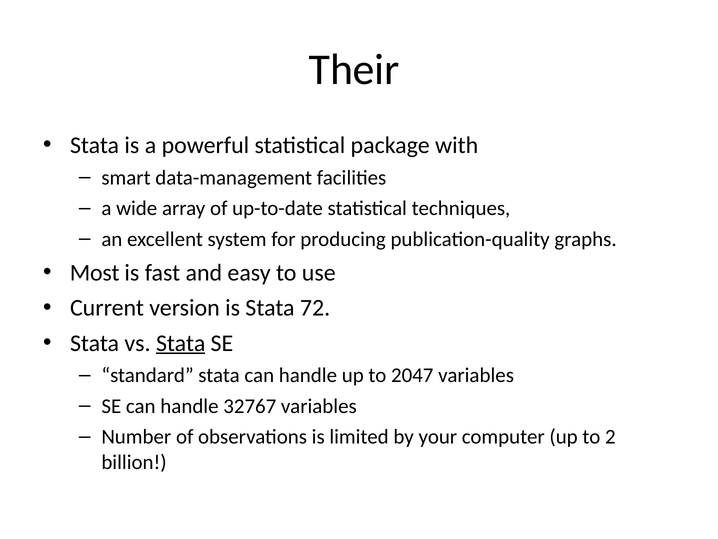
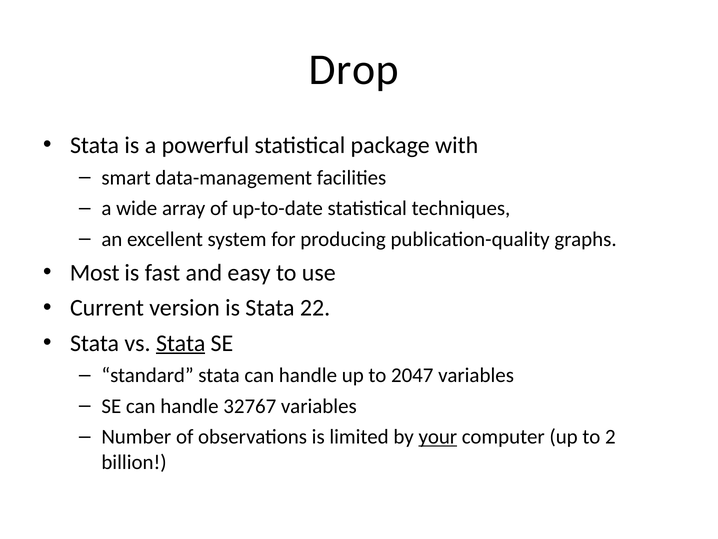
Their: Their -> Drop (354, 70)
72: 72 -> 22 (315, 308)
your underline: none -> present (438, 437)
